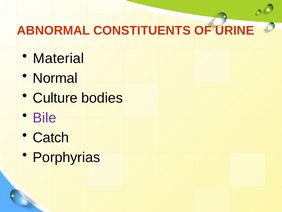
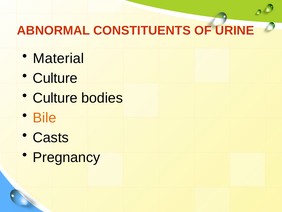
Normal: Normal -> Culture (55, 78)
Bile colour: purple -> orange (45, 118)
Catch: Catch -> Casts (51, 137)
Porphyrias: Porphyrias -> Pregnancy (66, 157)
